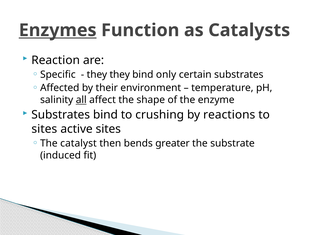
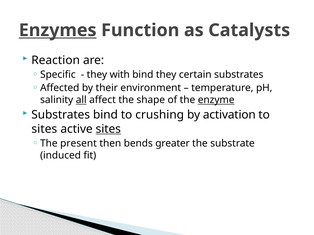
they they: they -> with (120, 75)
bind only: only -> they (166, 75)
enzyme underline: none -> present (216, 100)
reactions: reactions -> activation (229, 115)
sites underline: none -> present (108, 129)
catalyst: catalyst -> present (78, 144)
